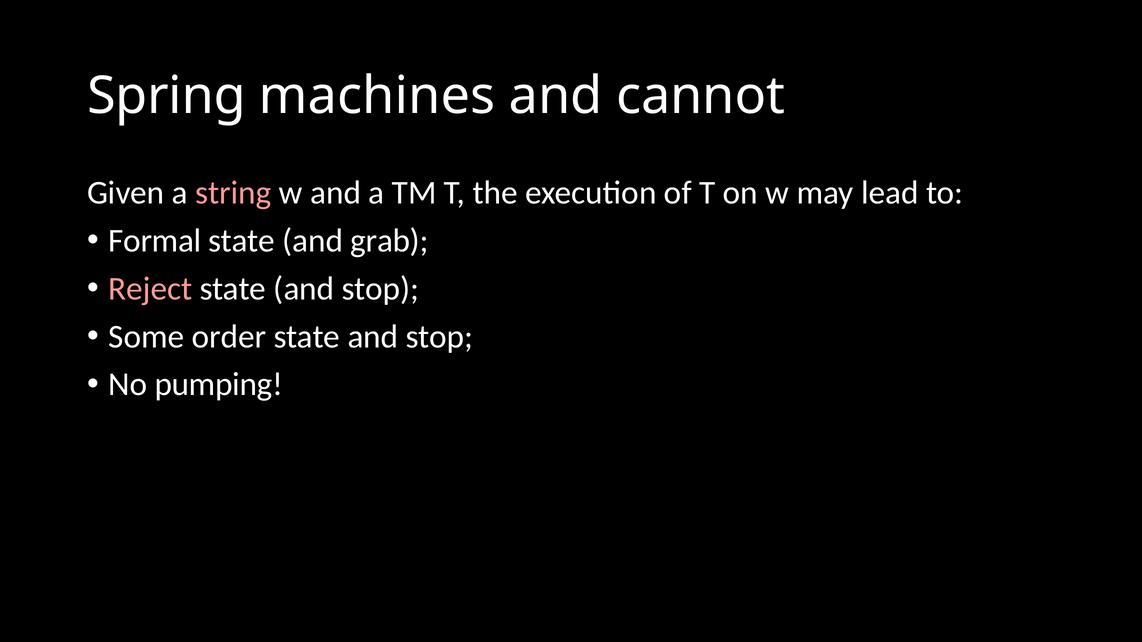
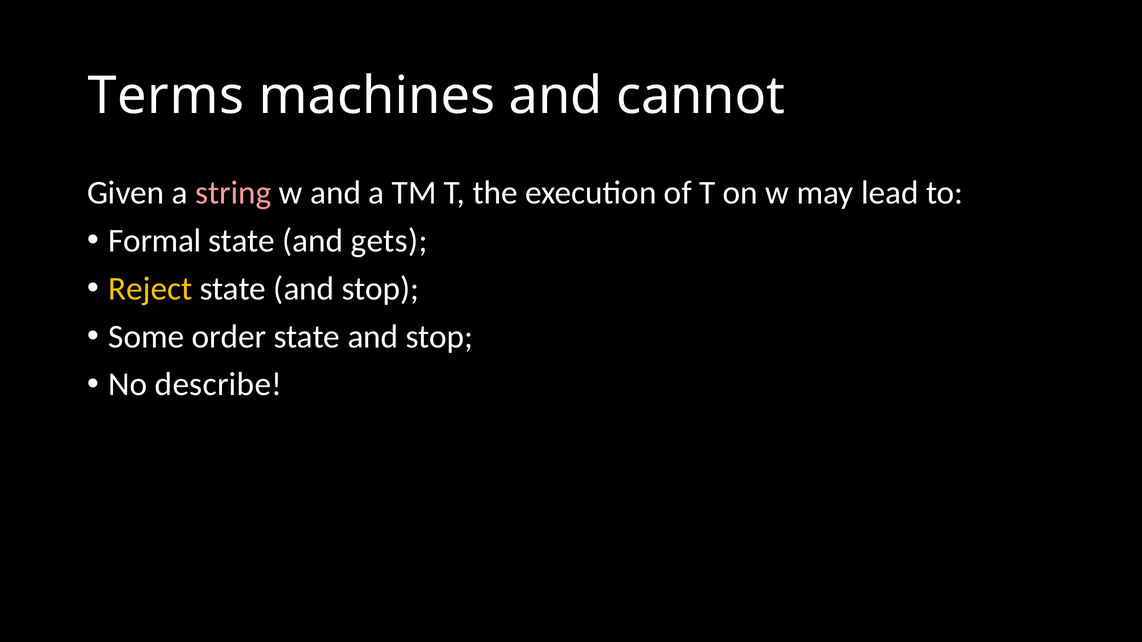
Spring: Spring -> Terms (166, 96)
grab: grab -> gets (389, 241)
Reject colour: pink -> yellow (150, 289)
pumping: pumping -> describe (219, 385)
